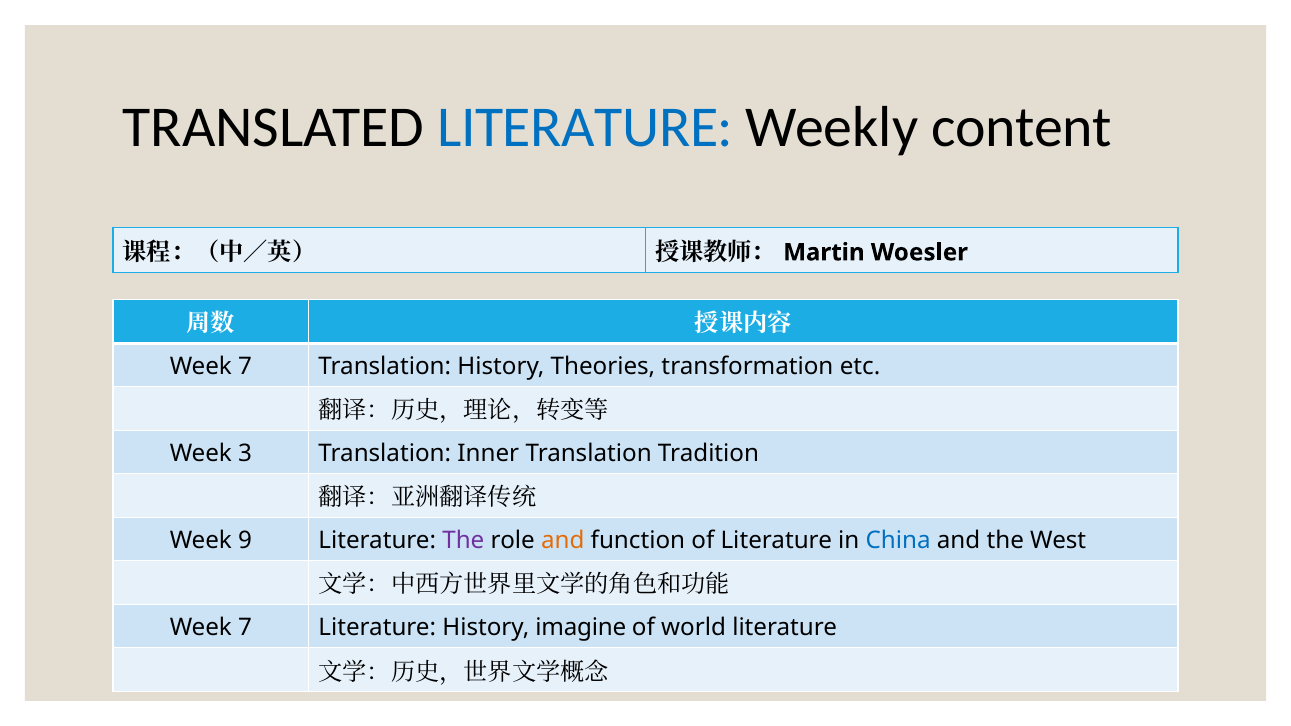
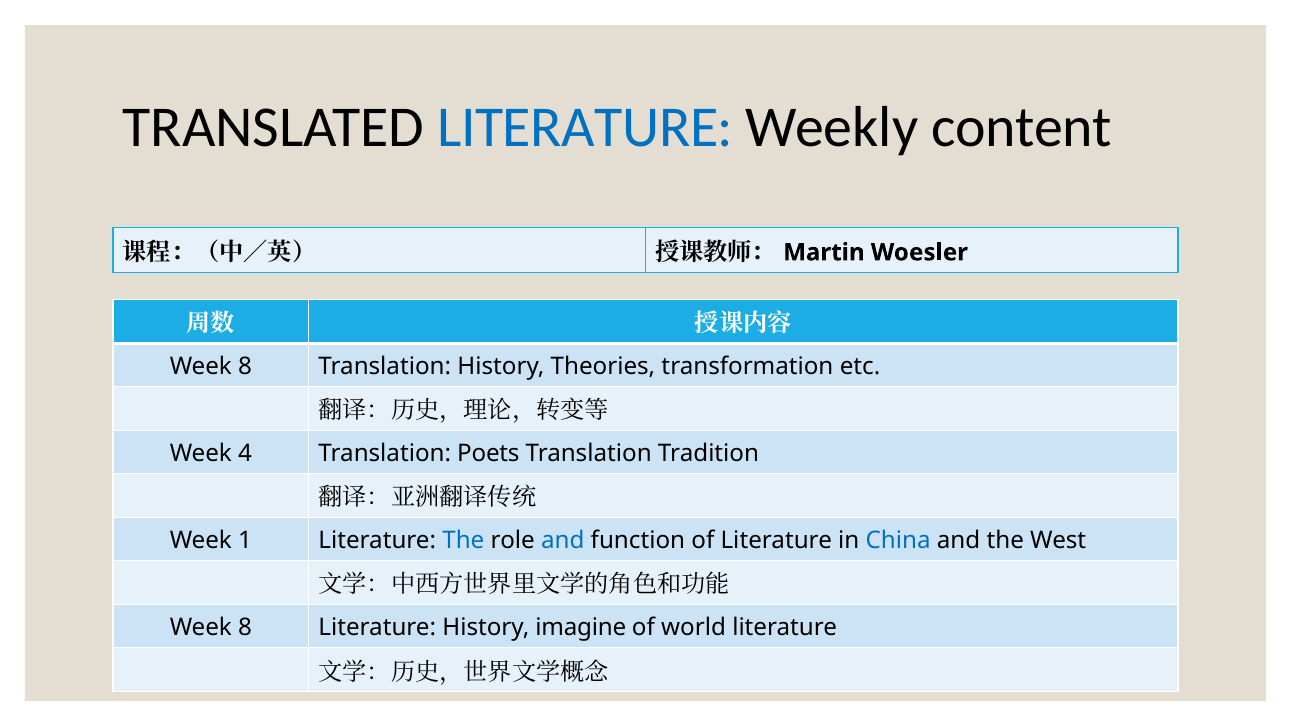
7: 7 -> 8 (245, 366)
3: 3 -> 4 (245, 453)
Inner: Inner -> Poets (488, 453)
9: 9 -> 1 (245, 540)
The colour: purple -> blue (463, 540)
and colour: orange -> blue (563, 540)
7: 7 -> 8 (245, 628)
